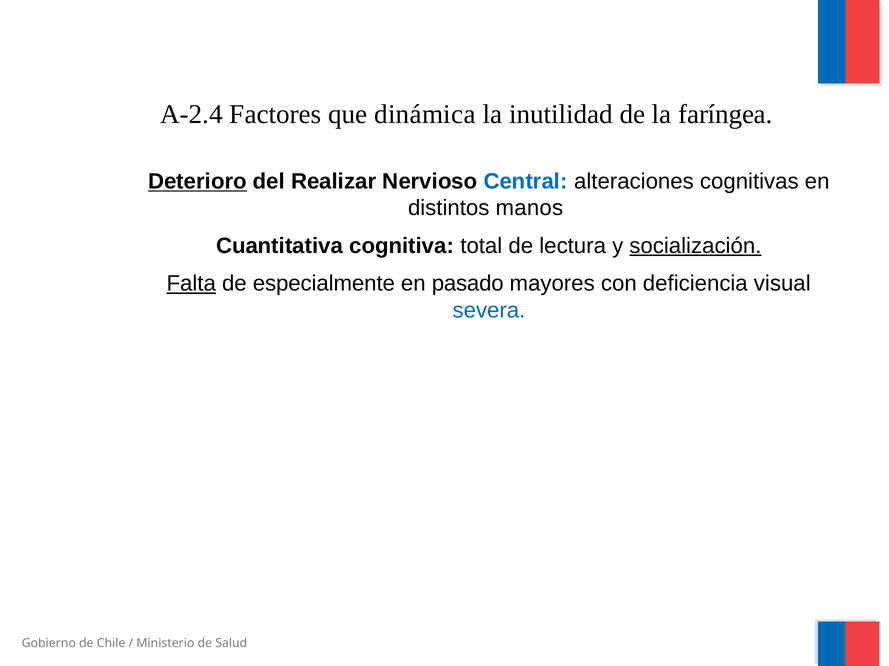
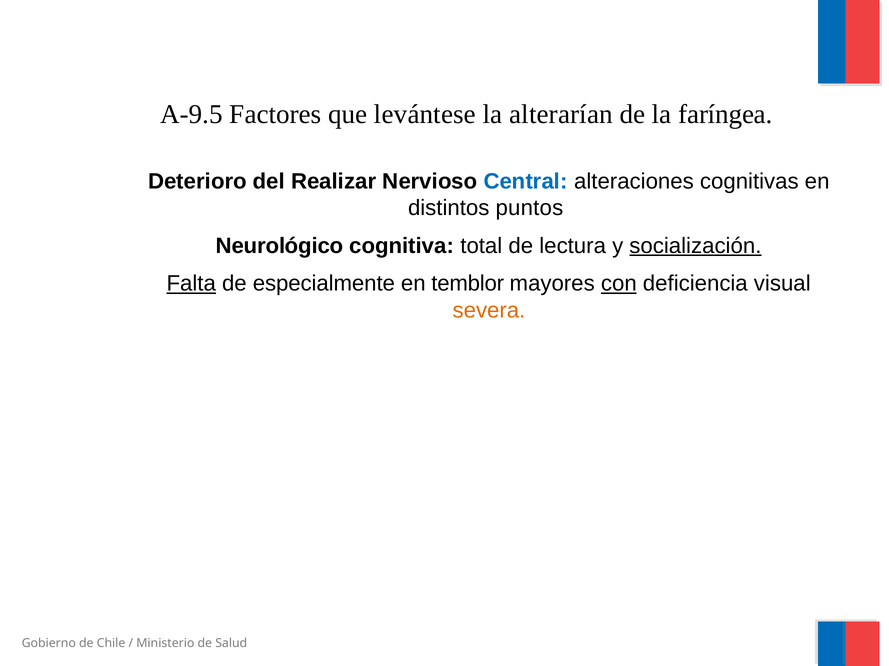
A-2.4: A-2.4 -> A-9.5 (192, 115)
dinámica: dinámica -> levántese (425, 115)
inutilidad: inutilidad -> alterarían (561, 115)
Deterioro underline: present -> none (197, 182)
manos: manos -> puntos (529, 208)
Cuantitativa: Cuantitativa -> Neurológico (280, 246)
pasado: pasado -> temblor (468, 284)
con underline: none -> present (619, 284)
severa colour: blue -> orange (489, 311)
